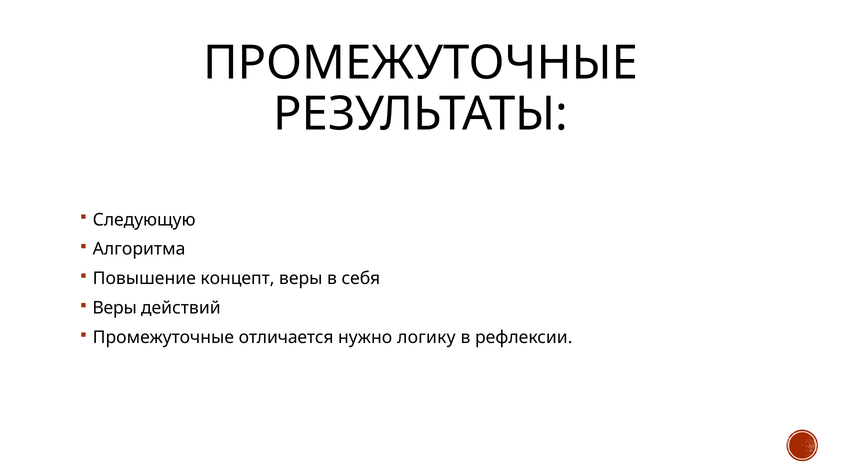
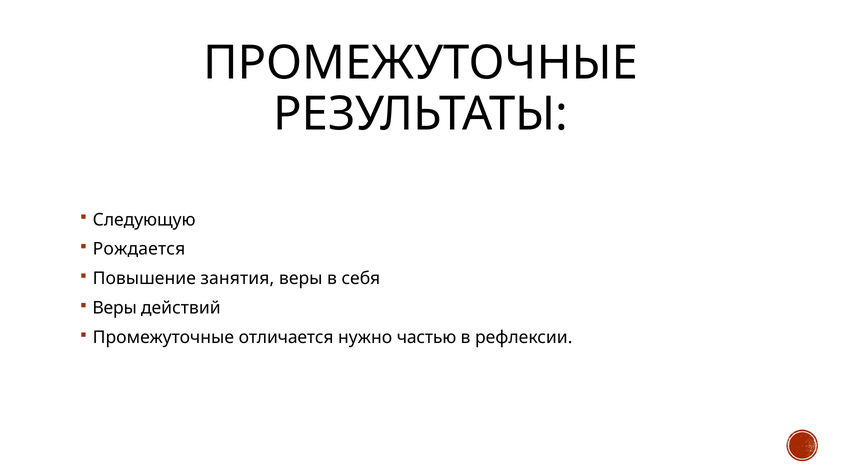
Алгоритма: Алгоритма -> Рождается (139, 249)
концепт: концепт -> занятия (237, 279)
логику: логику -> частью (427, 338)
